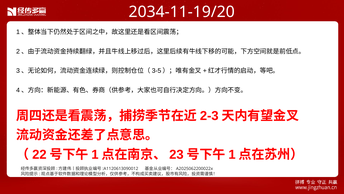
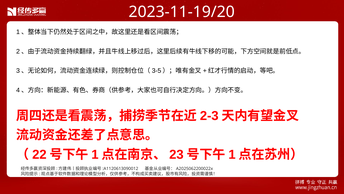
2034-11-19/20: 2034-11-19/20 -> 2023-11-19/20 (182, 12)
